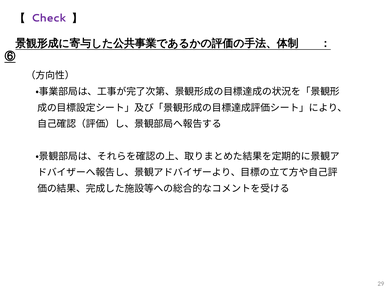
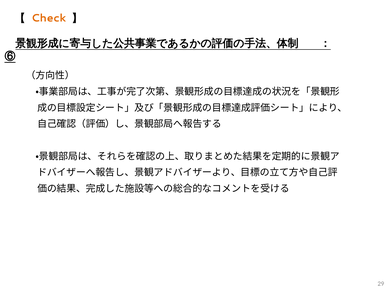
Check colour: purple -> orange (49, 18)
